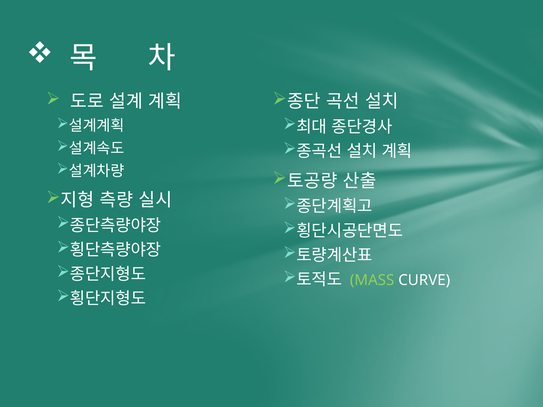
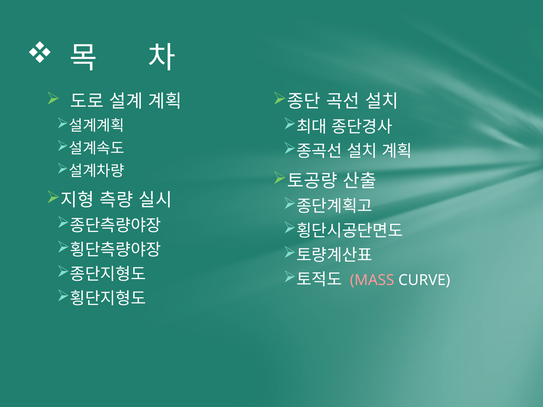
MASS colour: light green -> pink (372, 280)
